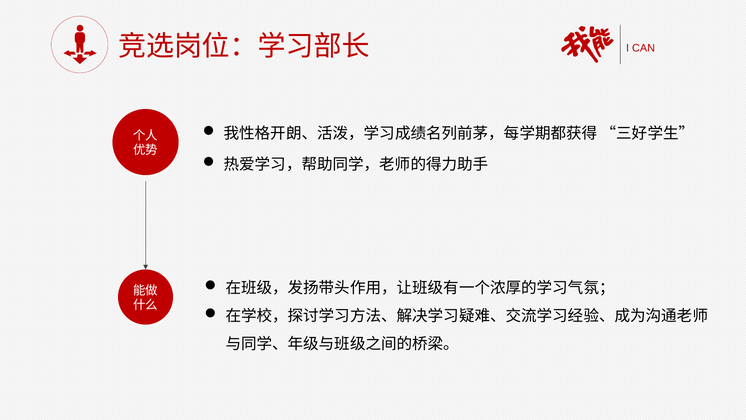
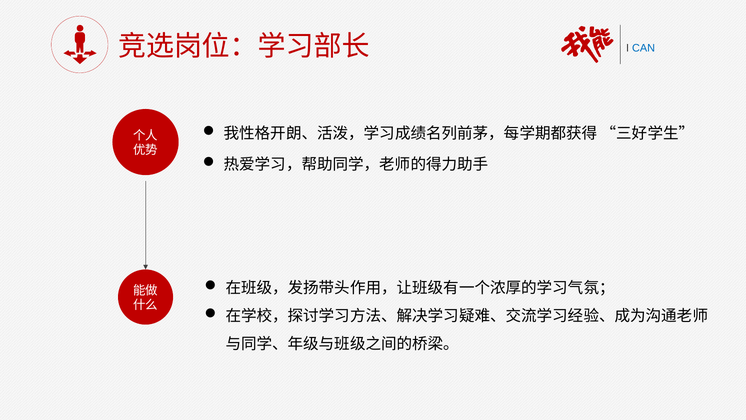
CAN colour: red -> blue (644, 48)
